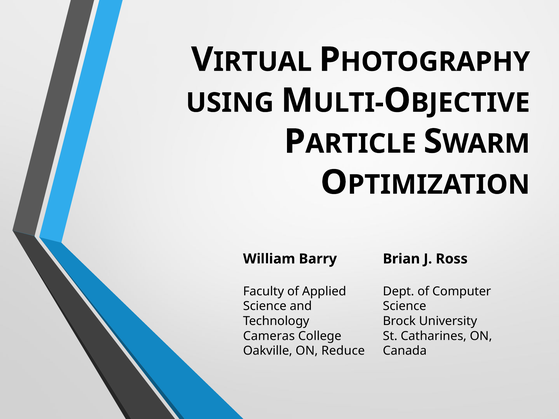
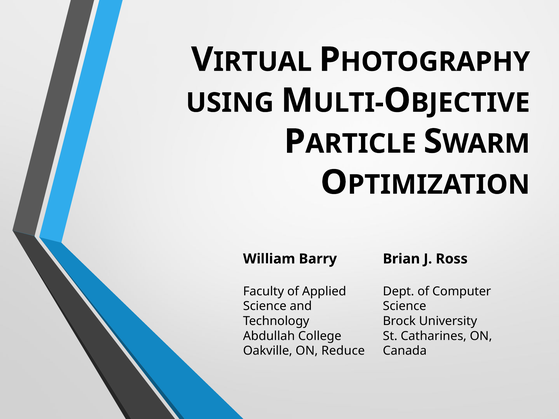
Cameras: Cameras -> Abdullah (269, 336)
